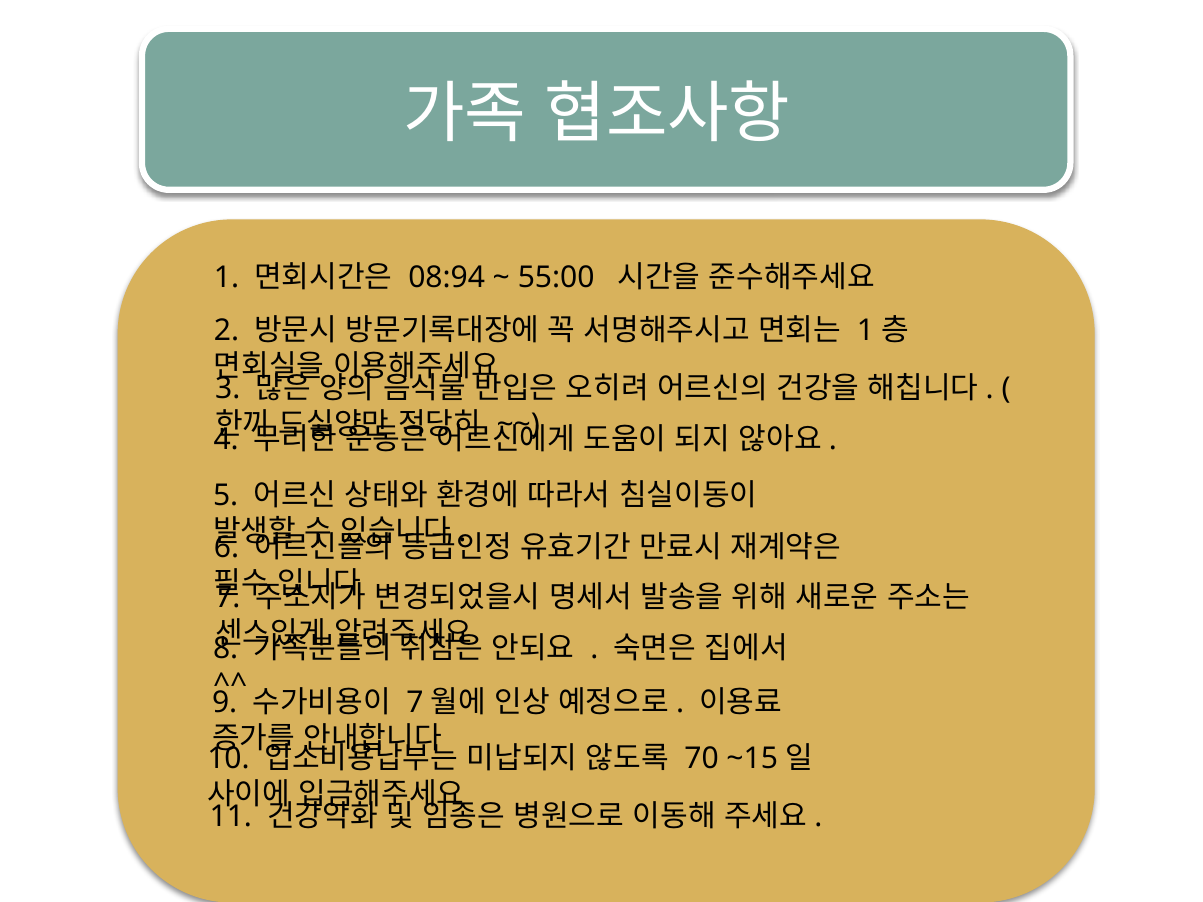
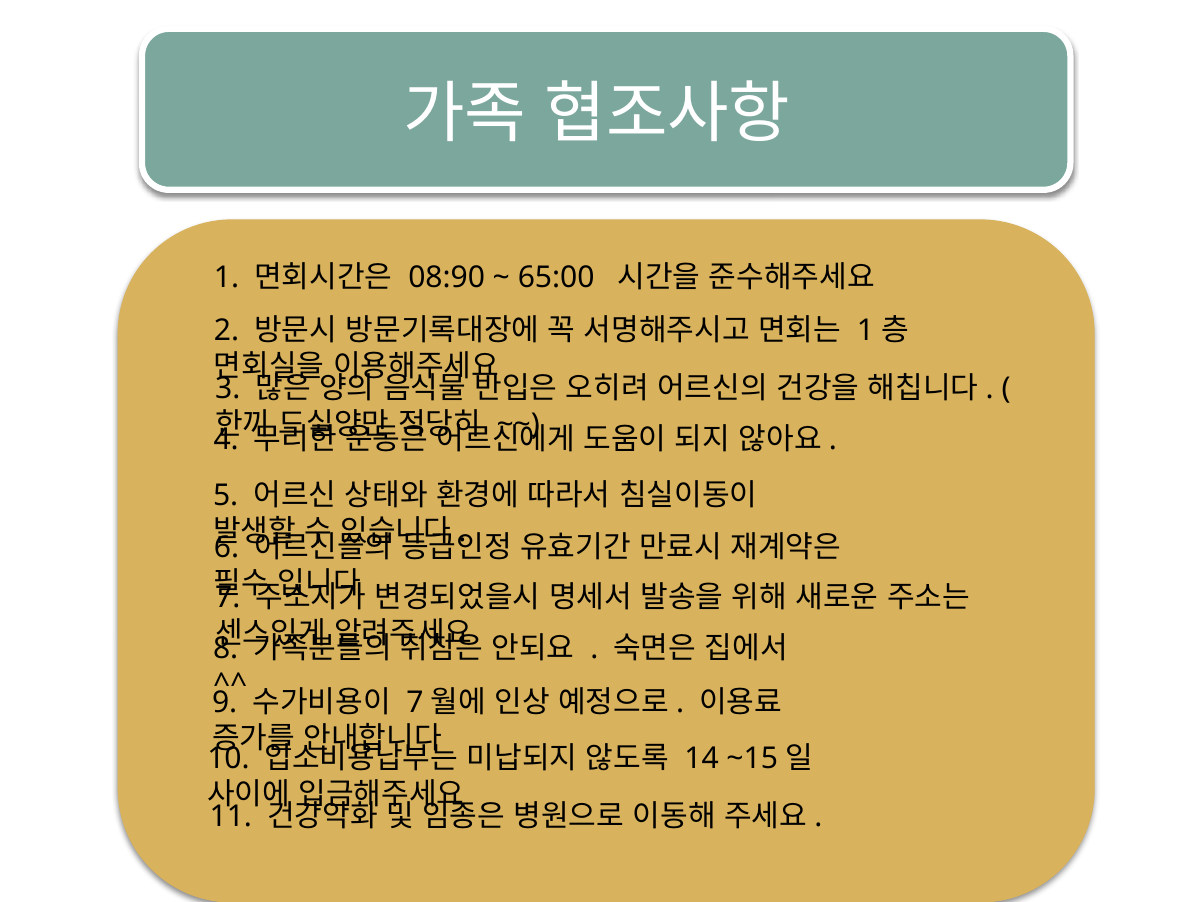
08:94: 08:94 -> 08:90 (447, 278)
55:00: 55:00 -> 65:00 (556, 278)
70: 70 -> 14 (702, 758)
